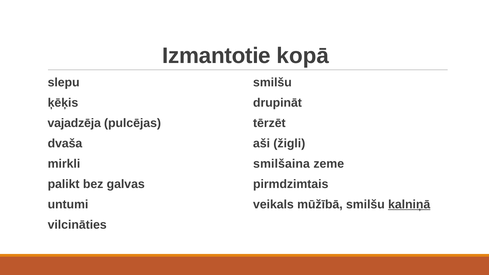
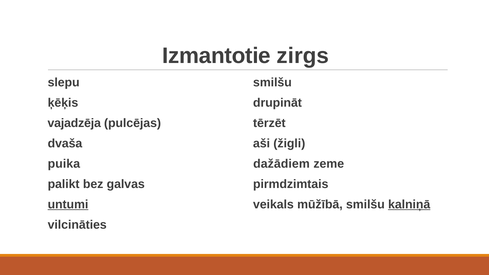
kopā: kopā -> zirgs (303, 56)
mirkli: mirkli -> puika (64, 164)
smilšaina: smilšaina -> dažādiem (282, 164)
untumi underline: none -> present (68, 204)
